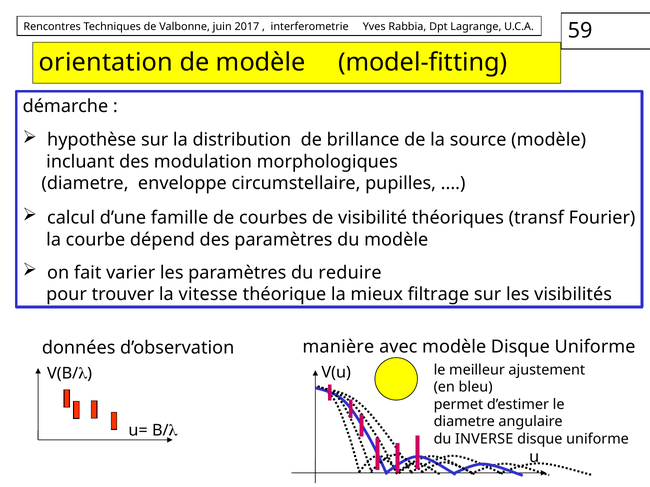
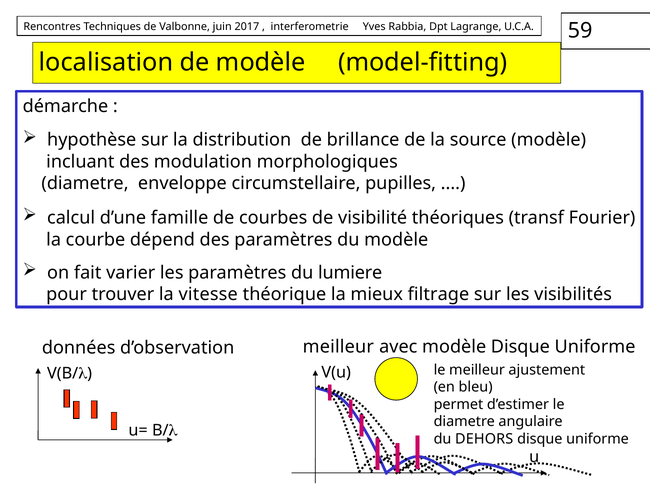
orientation: orientation -> localisation (106, 62)
reduire: reduire -> lumiere (350, 273)
manière: manière -> meilleur (338, 347)
INVERSE: INVERSE -> DEHORS (484, 439)
